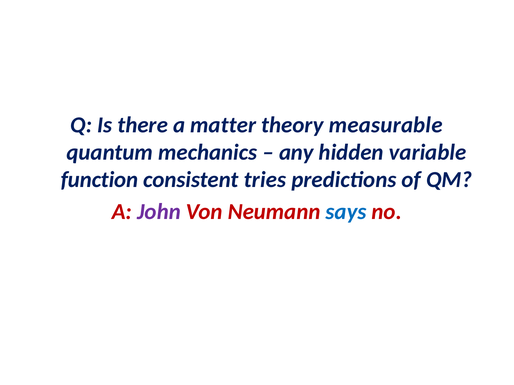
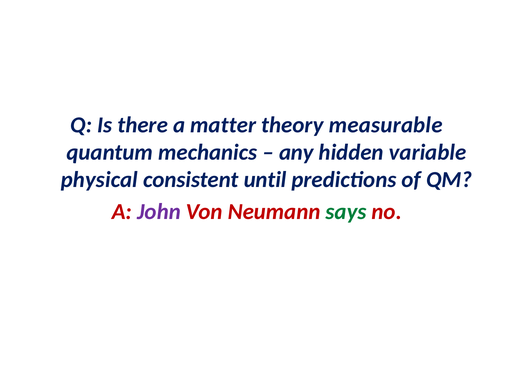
function: function -> physical (99, 180)
tries: tries -> until (265, 180)
says colour: blue -> green (346, 212)
